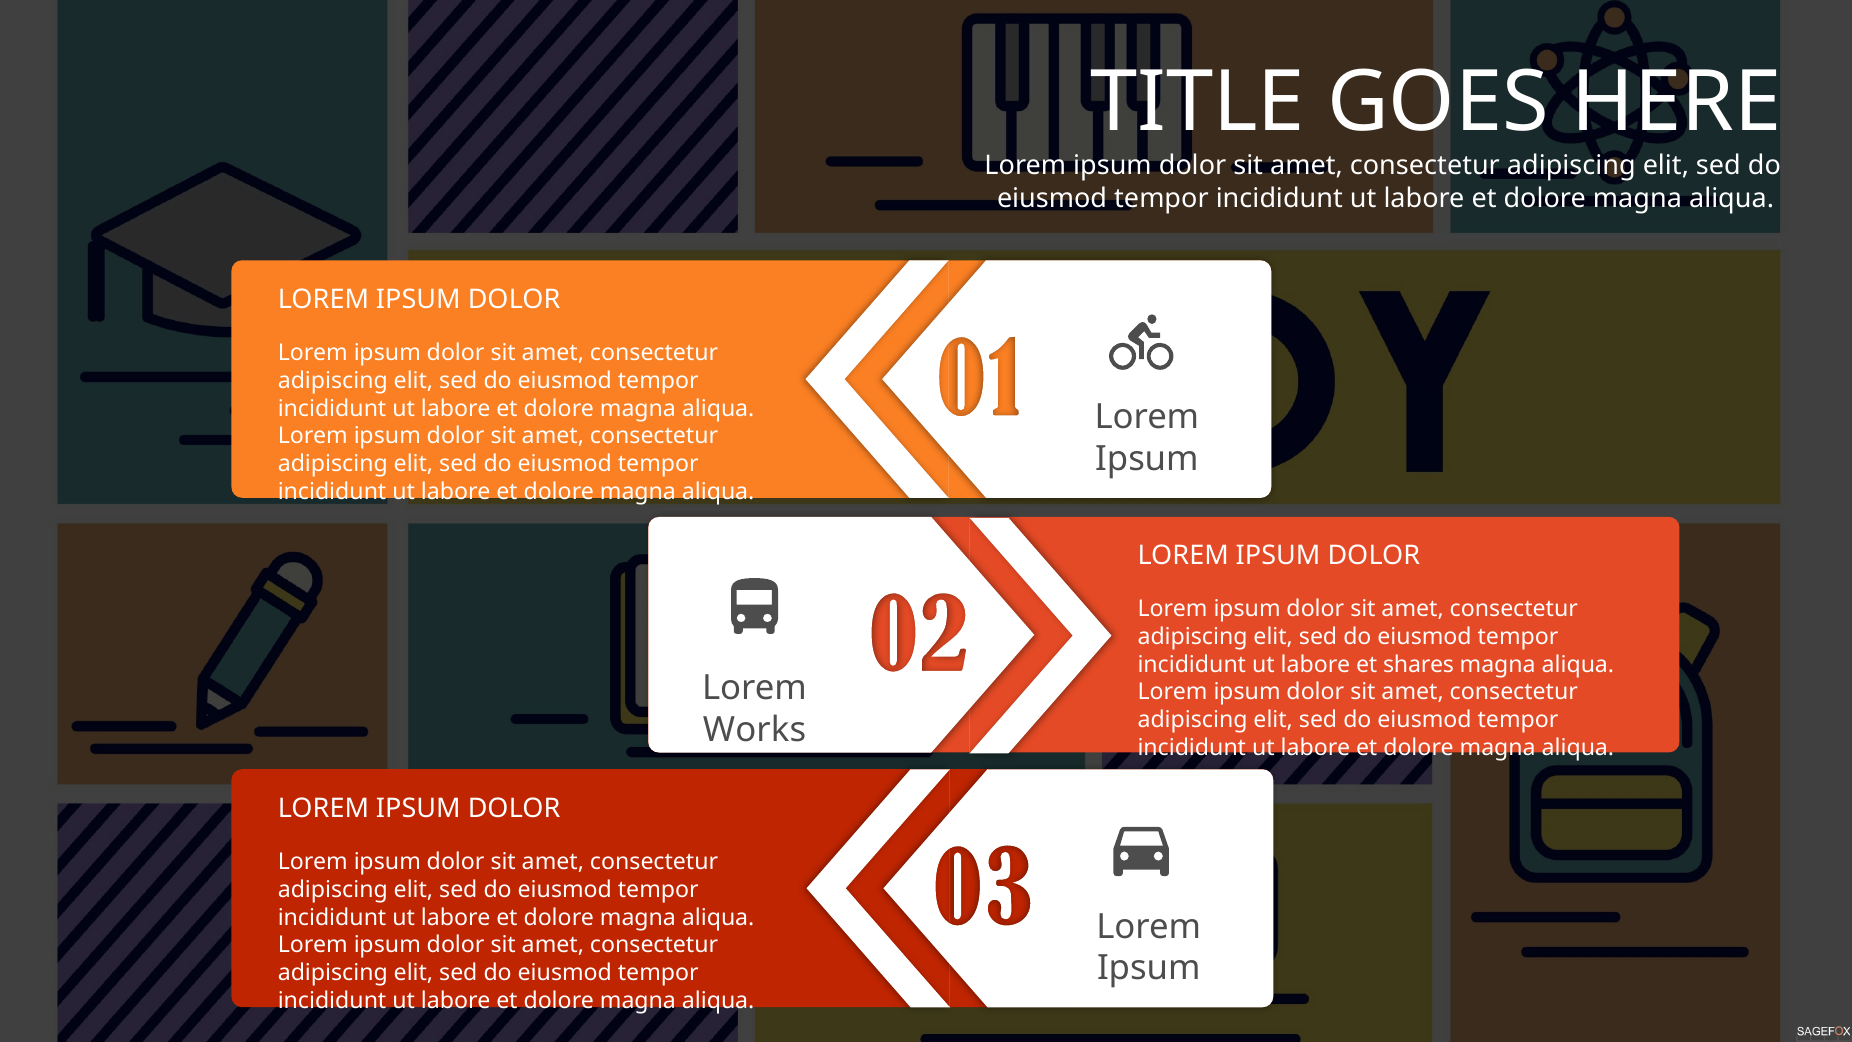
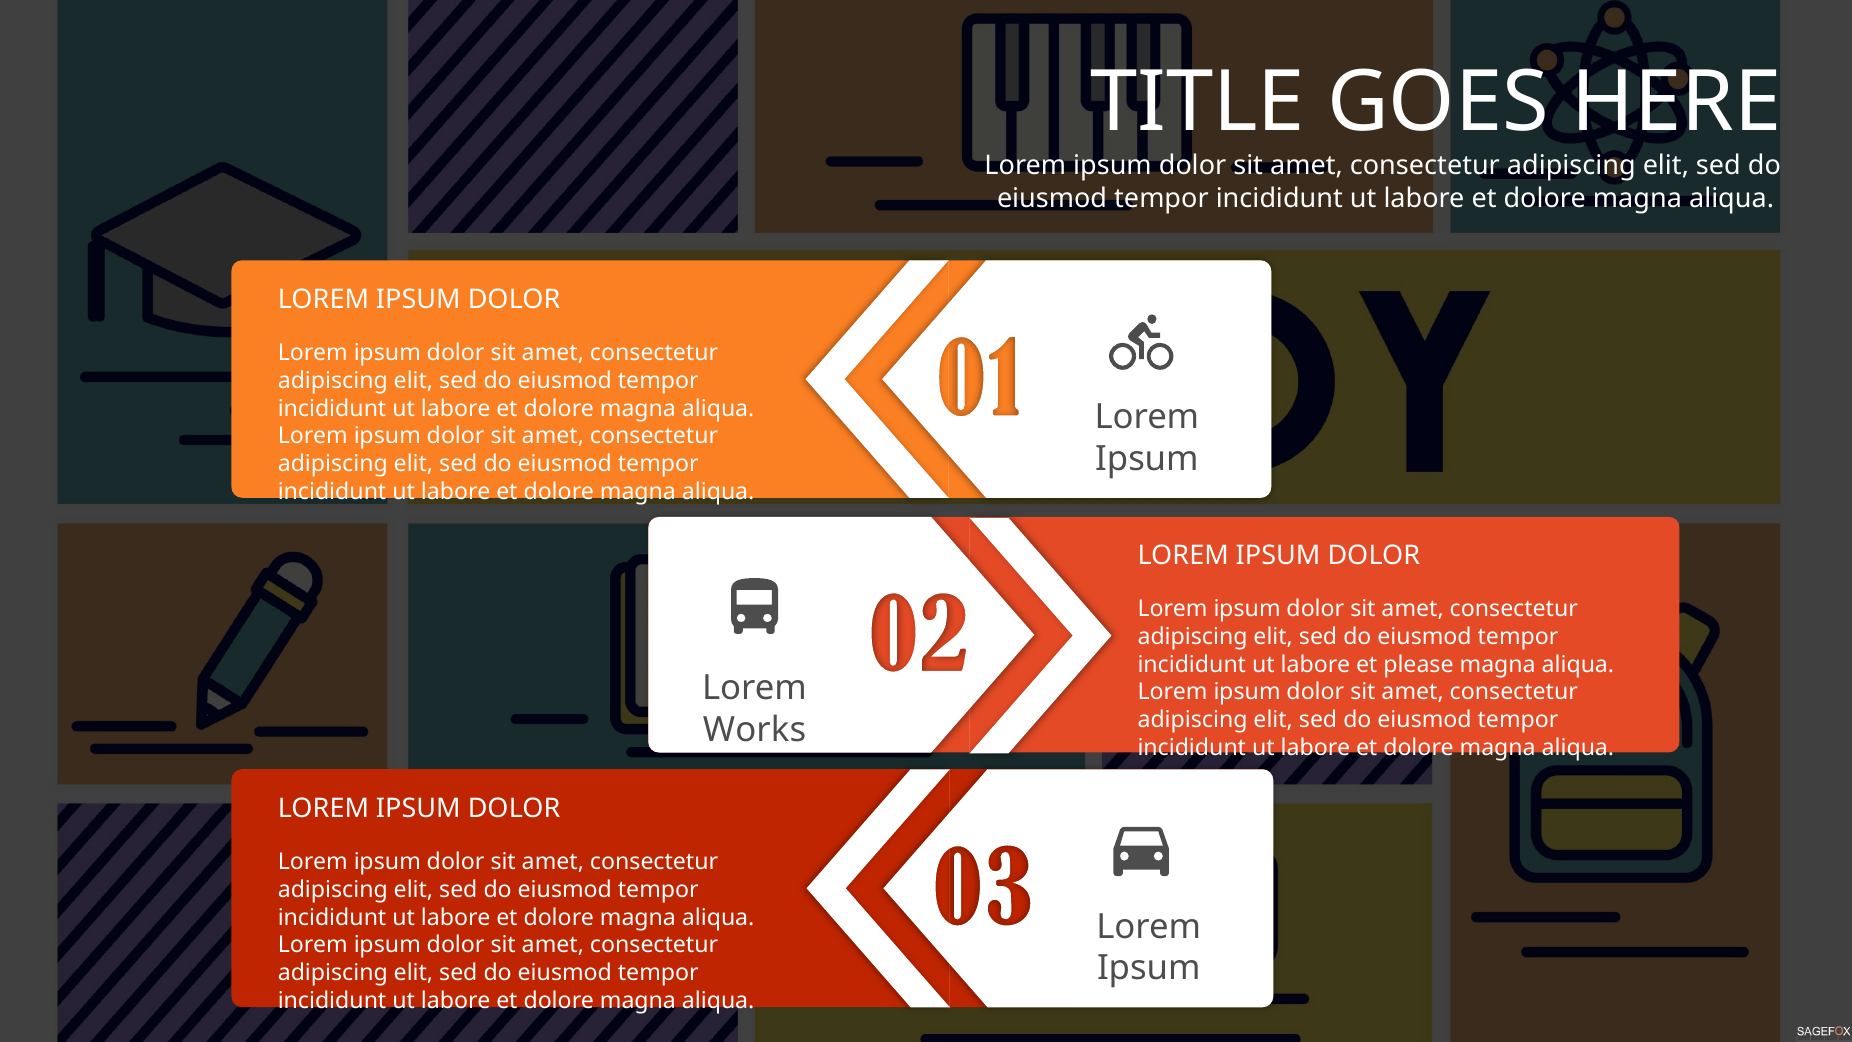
shares: shares -> please (1418, 664)
